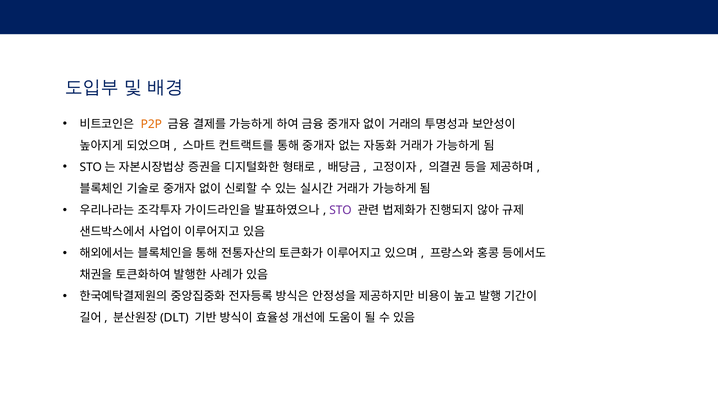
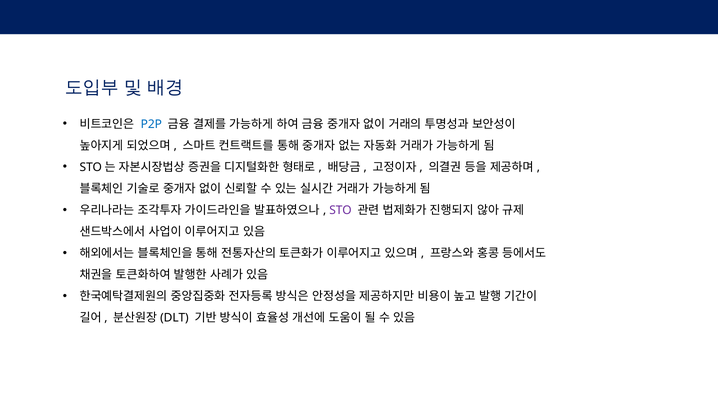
P2P colour: orange -> blue (151, 124)
